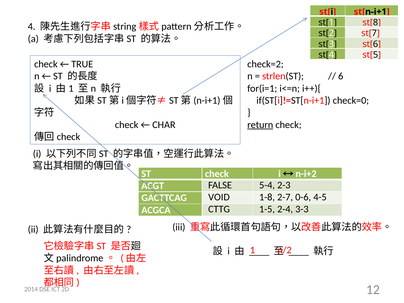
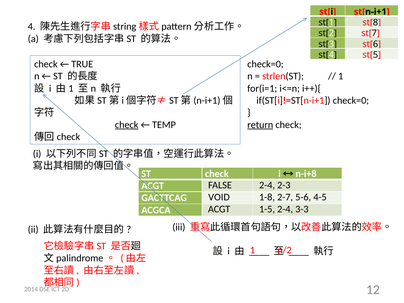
check=2: check=2 -> check=0 (265, 64)
6: 6 -> 1 (341, 76)
check underline: none -> present (127, 125)
CHAR: CHAR -> TEMP (164, 125)
n-i+2: n-i+2 -> n-i+8 (306, 174)
FALSE 5-4: 5-4 -> 2-4 (267, 185)
0-6: 0-6 -> 5-6 (303, 197)
CTTG: CTTG -> ACGT (219, 209)
